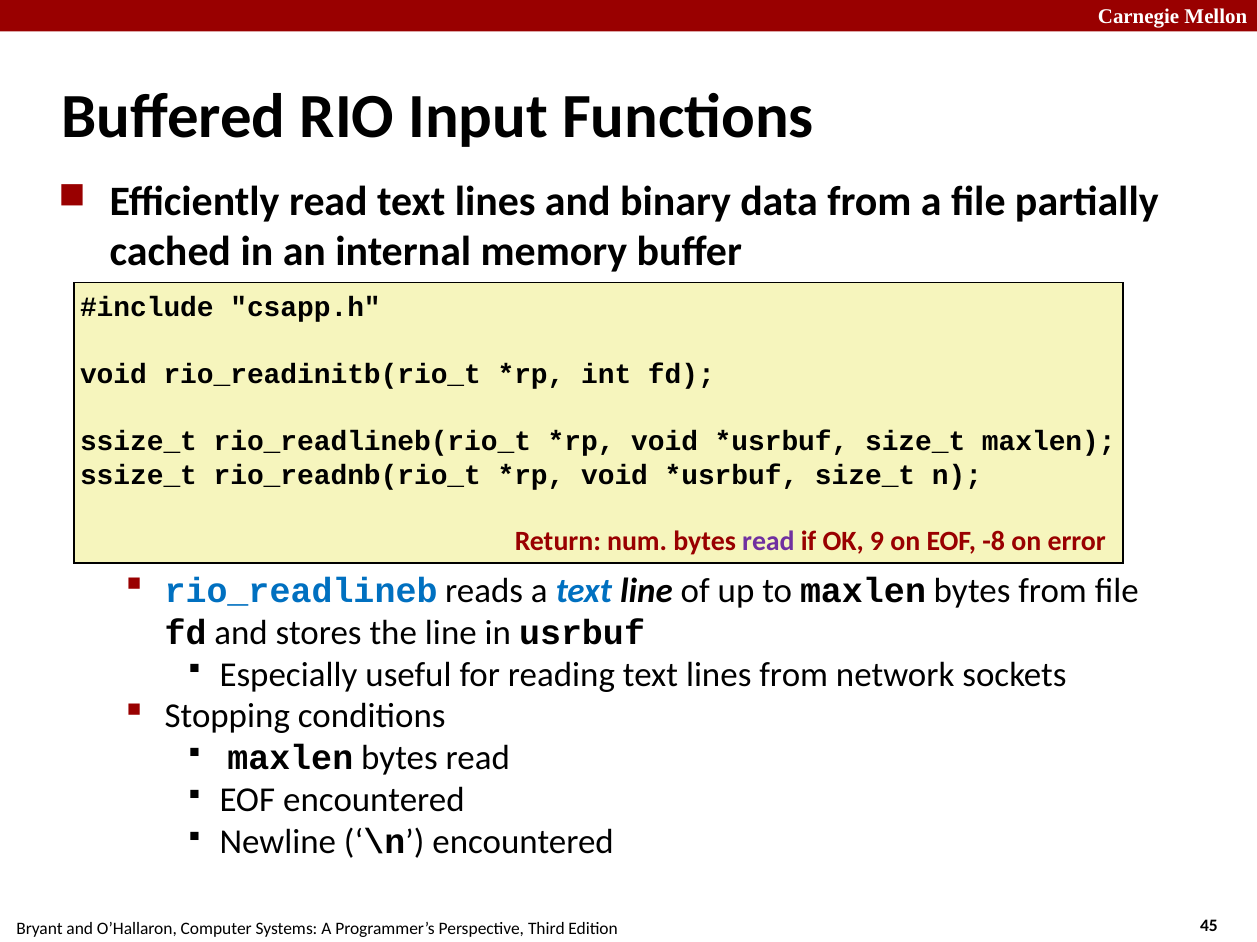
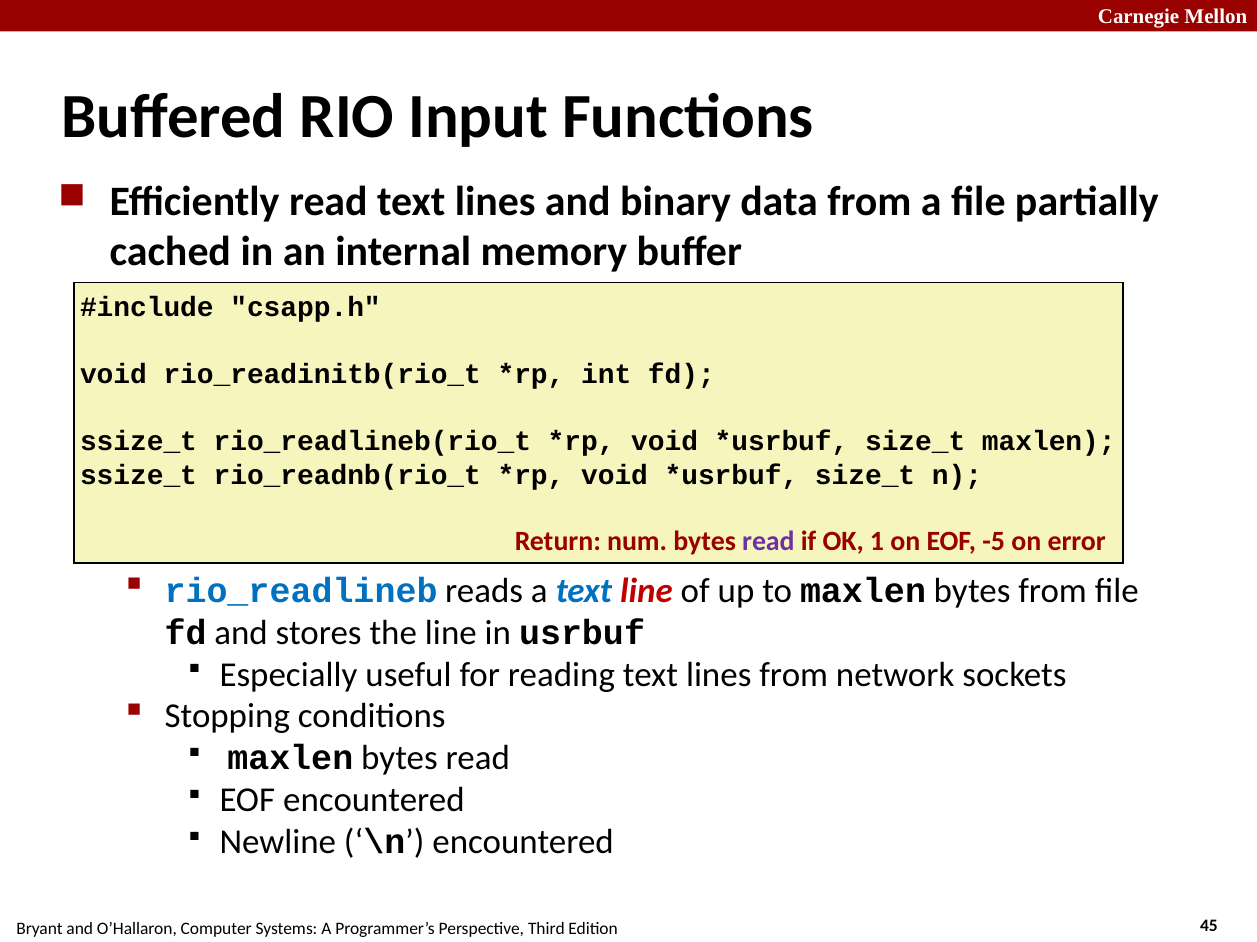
9: 9 -> 1 (877, 542)
-8: -8 -> -5 (994, 542)
line colour: black -> red (646, 591)
